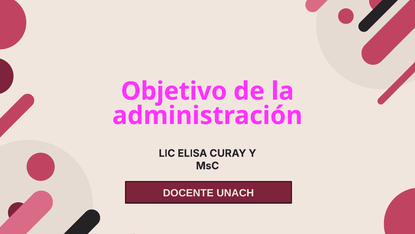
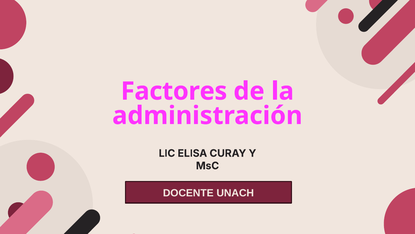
Objetivo: Objetivo -> Factores (174, 91)
